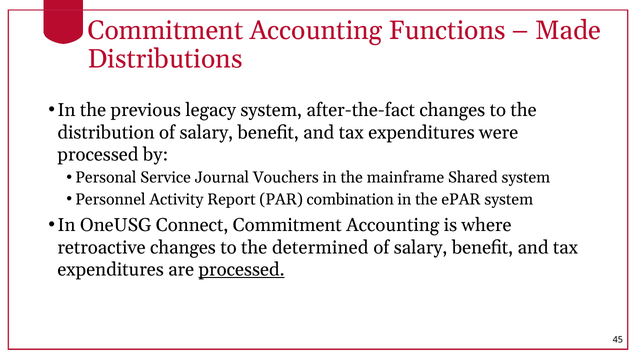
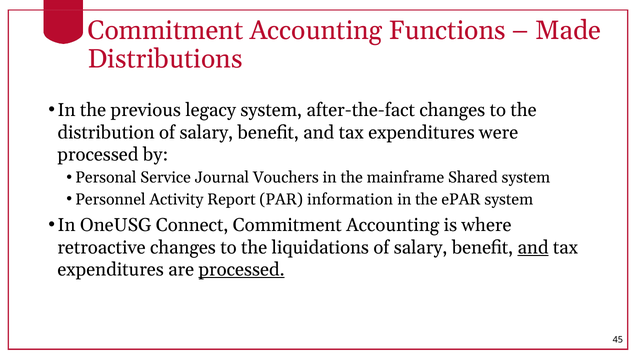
combination: combination -> information (350, 199)
determined: determined -> liquidations (320, 247)
and underline: none -> present (533, 247)
